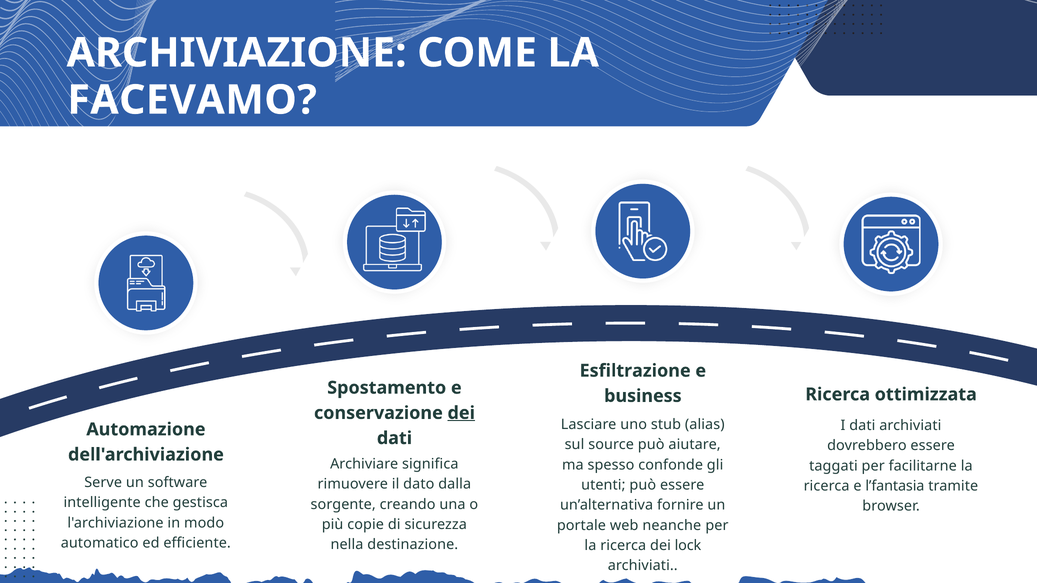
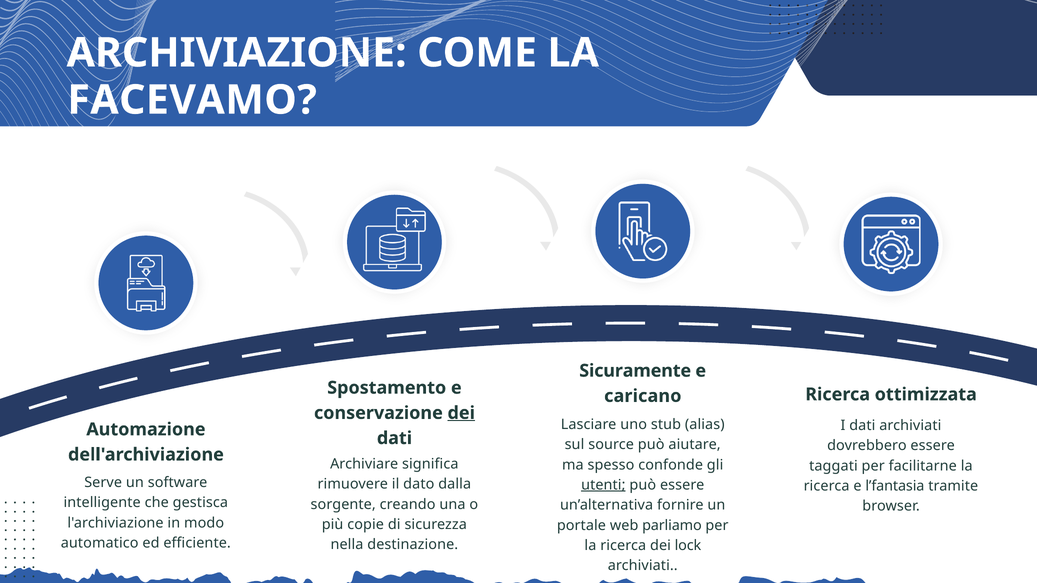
Esfiltrazione: Esfiltrazione -> Sicuramente (635, 371)
business: business -> caricano (643, 396)
utenti underline: none -> present (603, 485)
neanche: neanche -> parliamo (672, 526)
